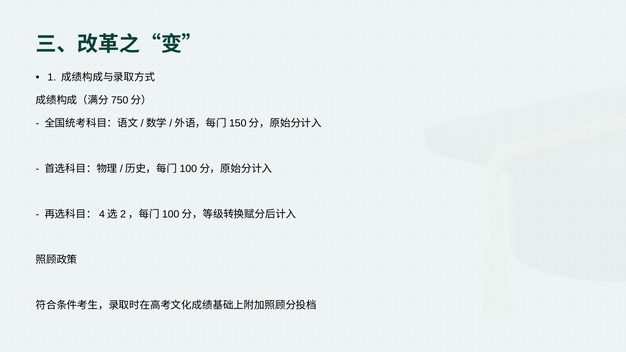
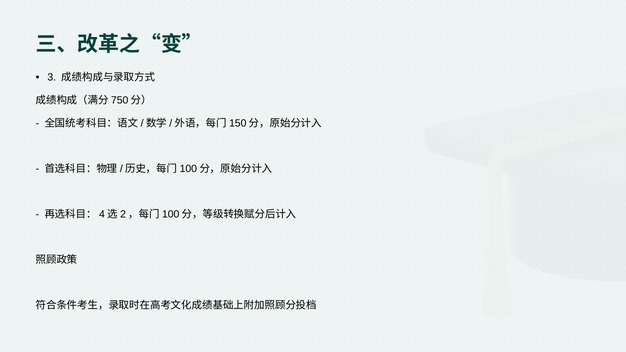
1: 1 -> 3 (52, 78)
